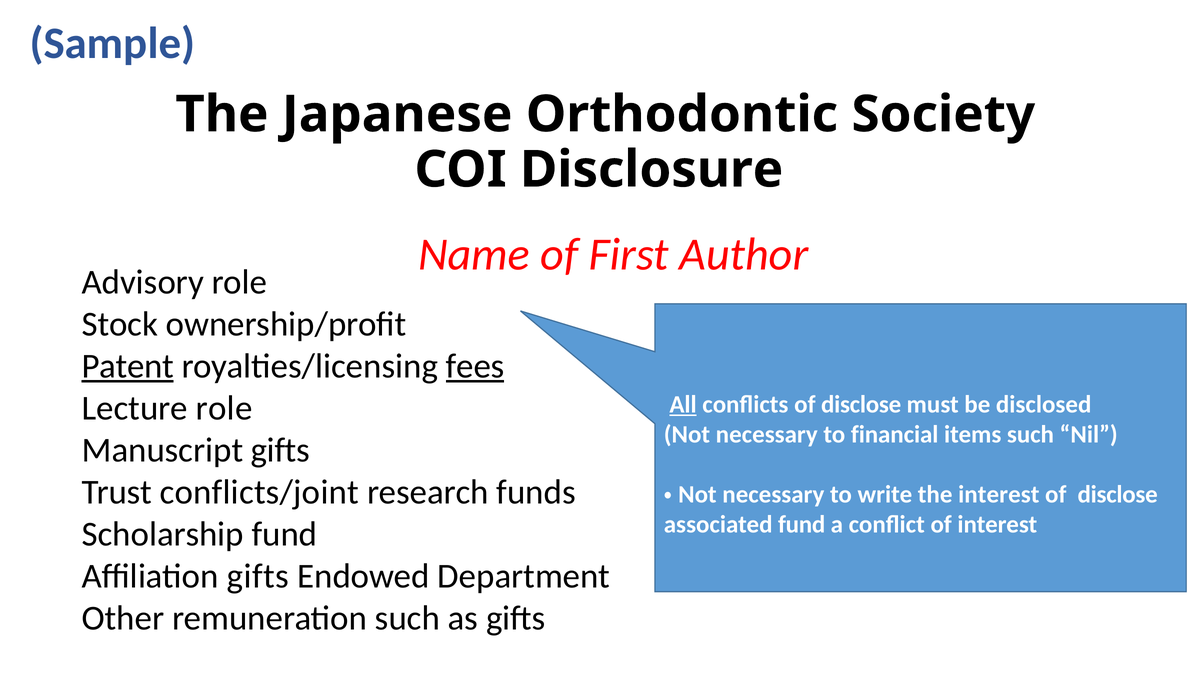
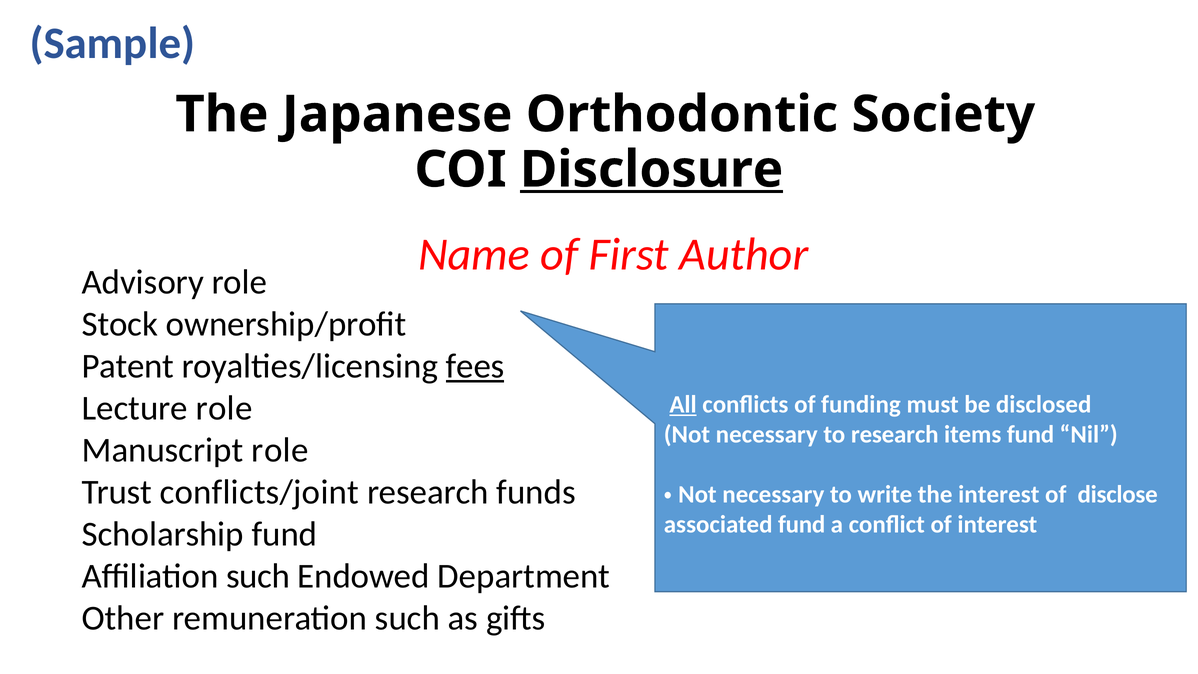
Disclosure underline: none -> present (652, 170)
Patent underline: present -> none (128, 366)
conflicts of disclose: disclose -> funding (861, 404)
to financial: financial -> research (895, 434)
items such: such -> fund (1031, 434)
Manuscript gifts: gifts -> role (280, 450)
Affiliation gifts: gifts -> such (258, 576)
